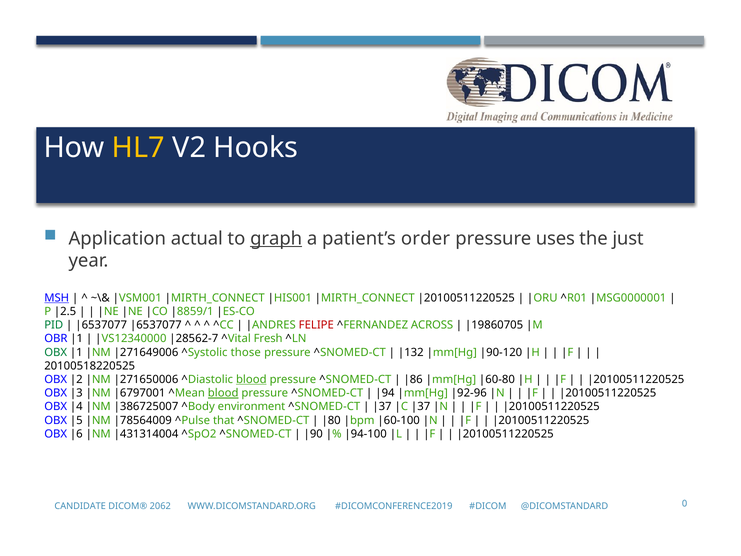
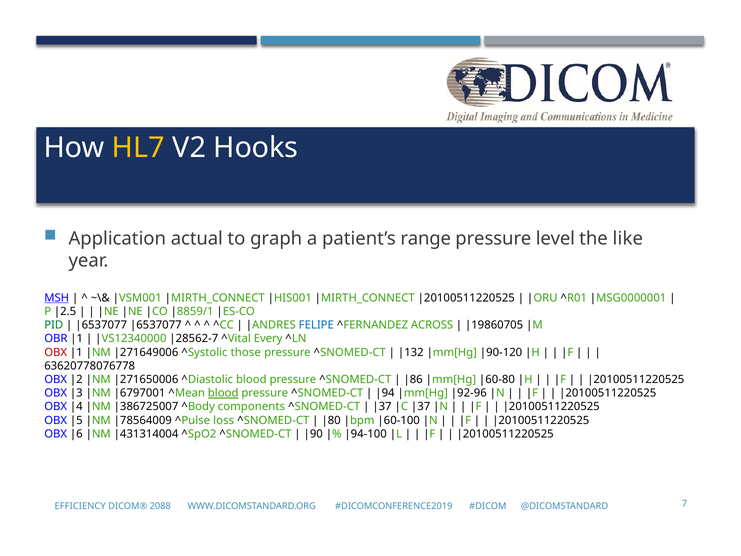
graph underline: present -> none (276, 238)
order: order -> range (426, 238)
uses: uses -> level (555, 238)
just: just -> like (628, 238)
FELIPE colour: red -> blue (316, 325)
Fresh: Fresh -> Every (268, 339)
OBX colour: green -> red (56, 352)
20100518220525: 20100518220525 -> 63620778076778 (90, 366)
blood underline: present -> none (251, 379)
environment: environment -> components (251, 407)
that: that -> loss (224, 420)
CANDIDATE: CANDIDATE -> EFFICIENCY (80, 506)
2062: 2062 -> 2088 (160, 506)
0: 0 -> 7 (685, 504)
